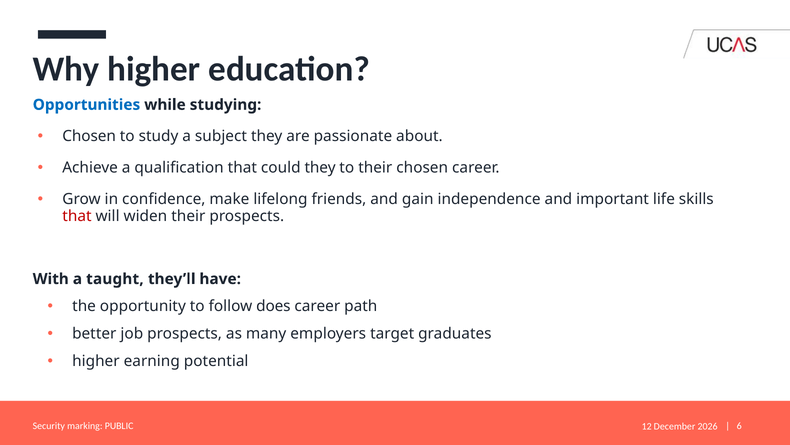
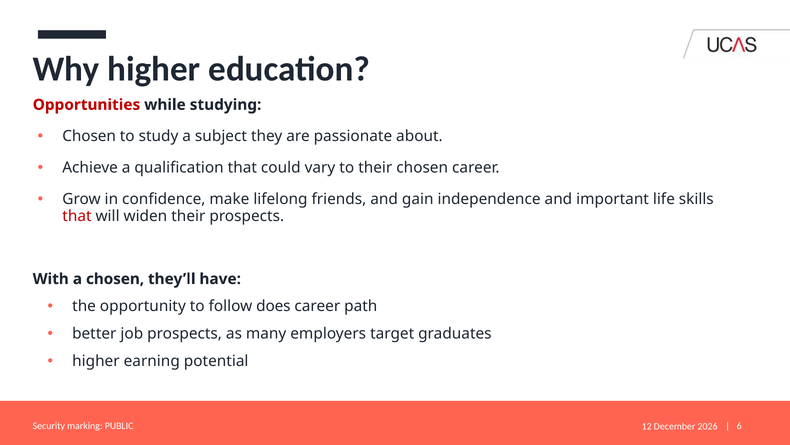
Opportunities colour: blue -> red (86, 105)
could they: they -> vary (320, 168)
a taught: taught -> chosen (115, 279)
